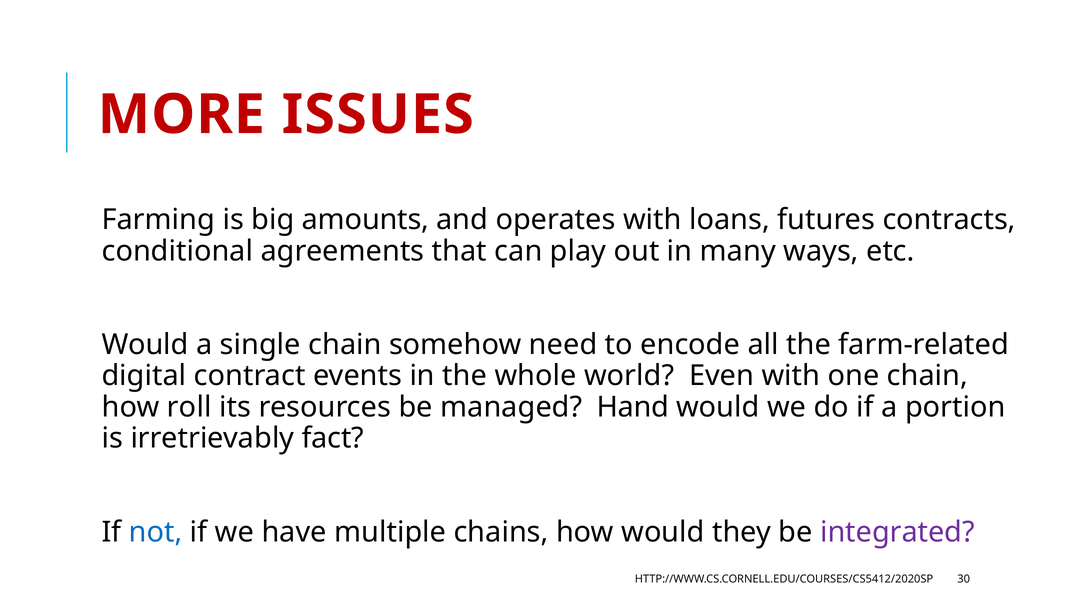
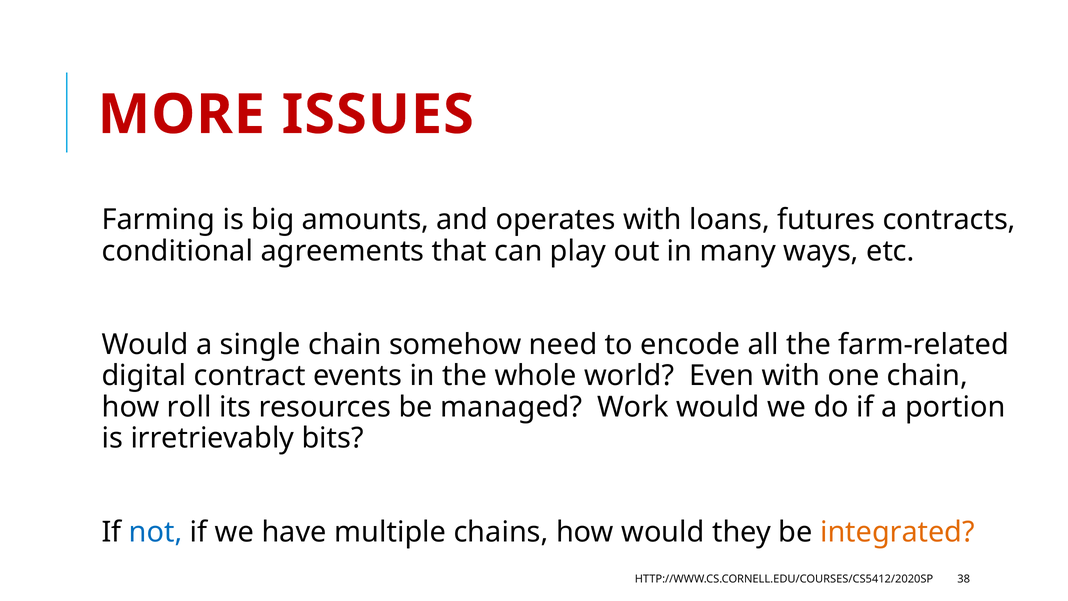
Hand: Hand -> Work (633, 407)
fact: fact -> bits (333, 438)
integrated colour: purple -> orange (897, 532)
30: 30 -> 38 (964, 579)
